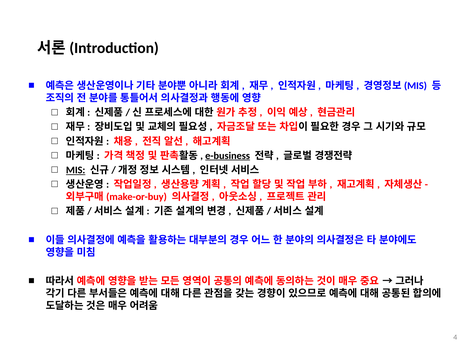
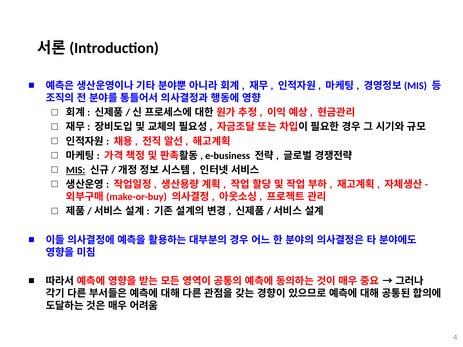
e-business underline: present -> none (228, 156)
